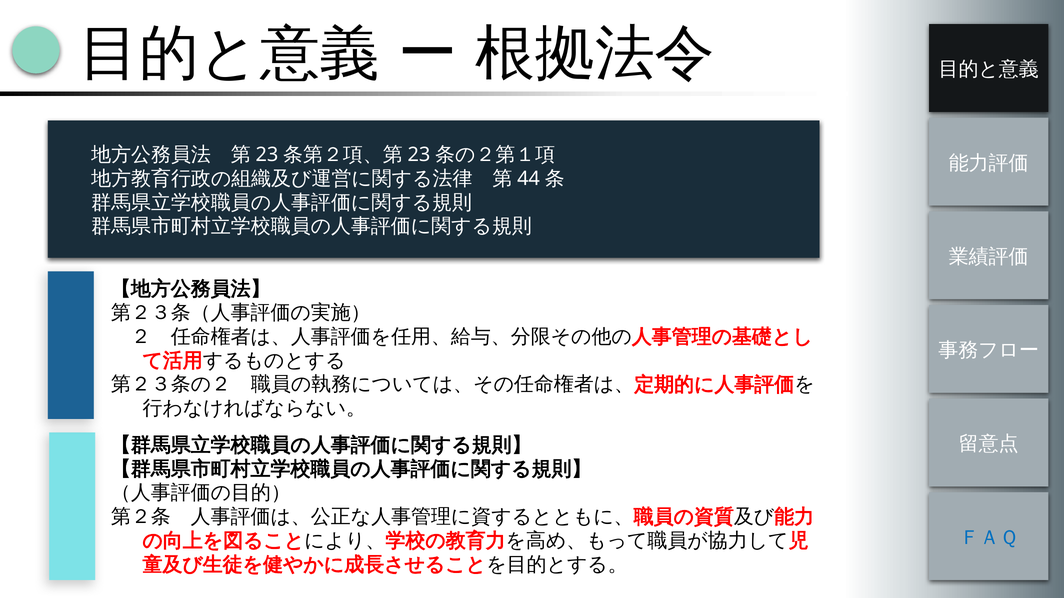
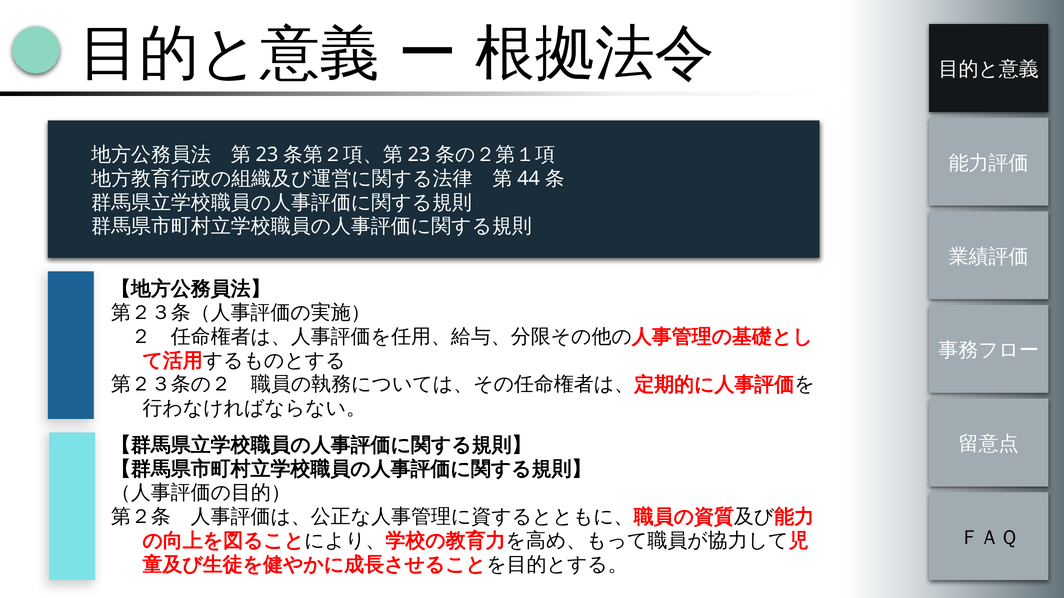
ＦＡＱ colour: blue -> black (989, 538)
